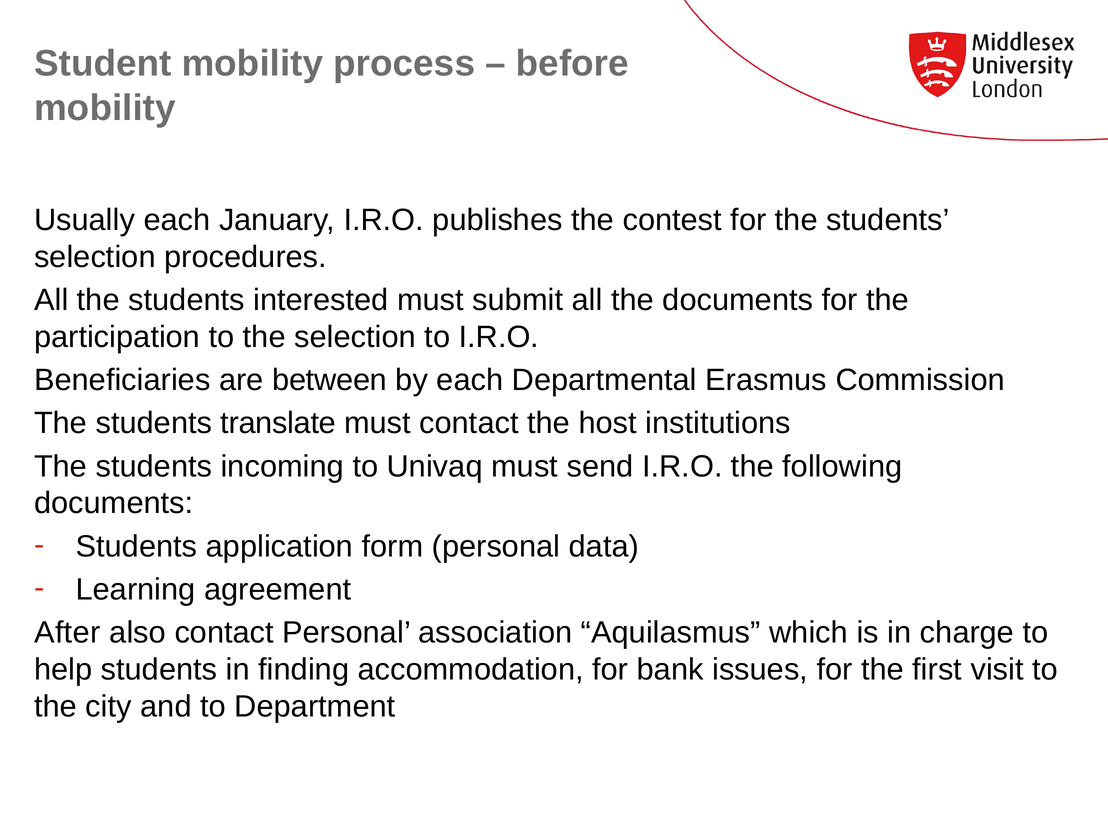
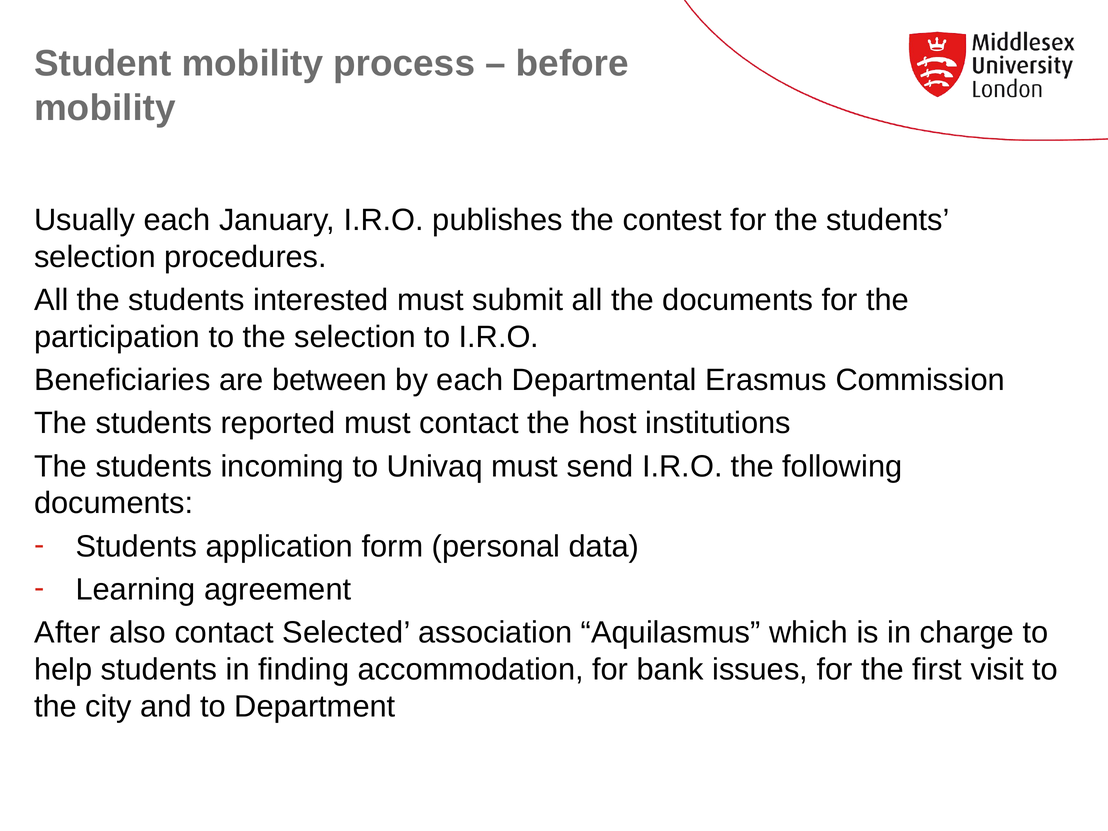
translate: translate -> reported (278, 423)
contact Personal: Personal -> Selected (346, 633)
